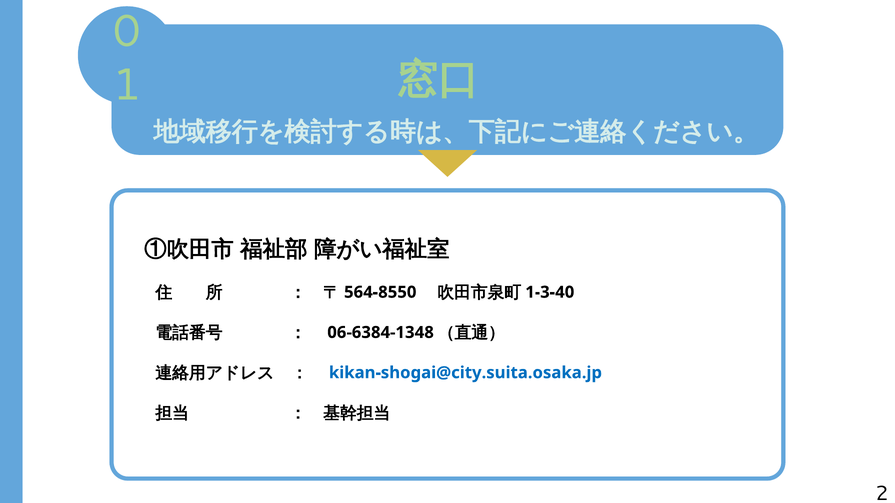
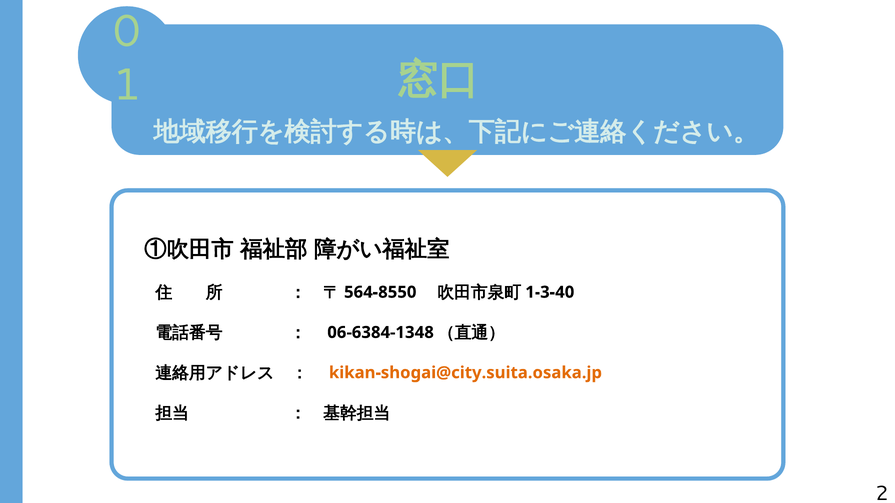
kikan-shogai@city.suita.osaka.jp colour: blue -> orange (465, 373)
